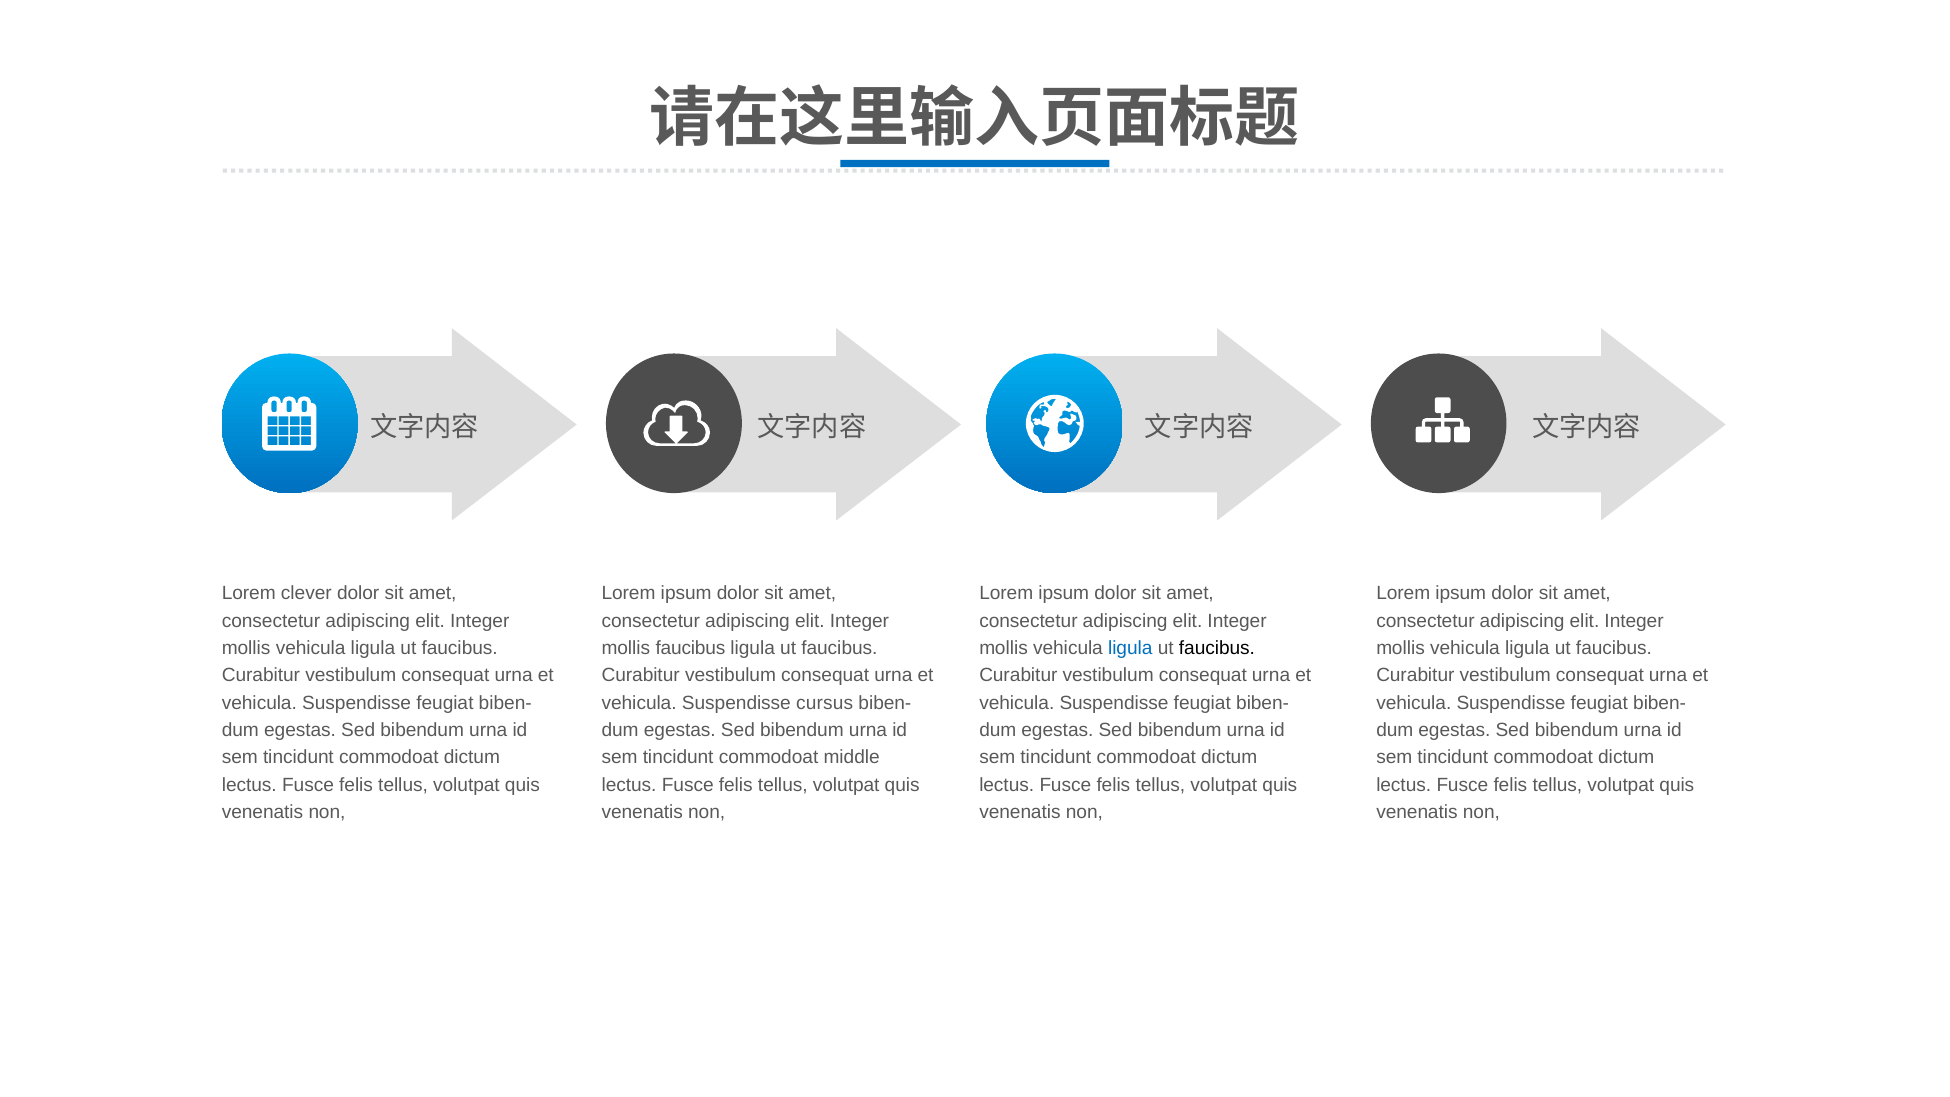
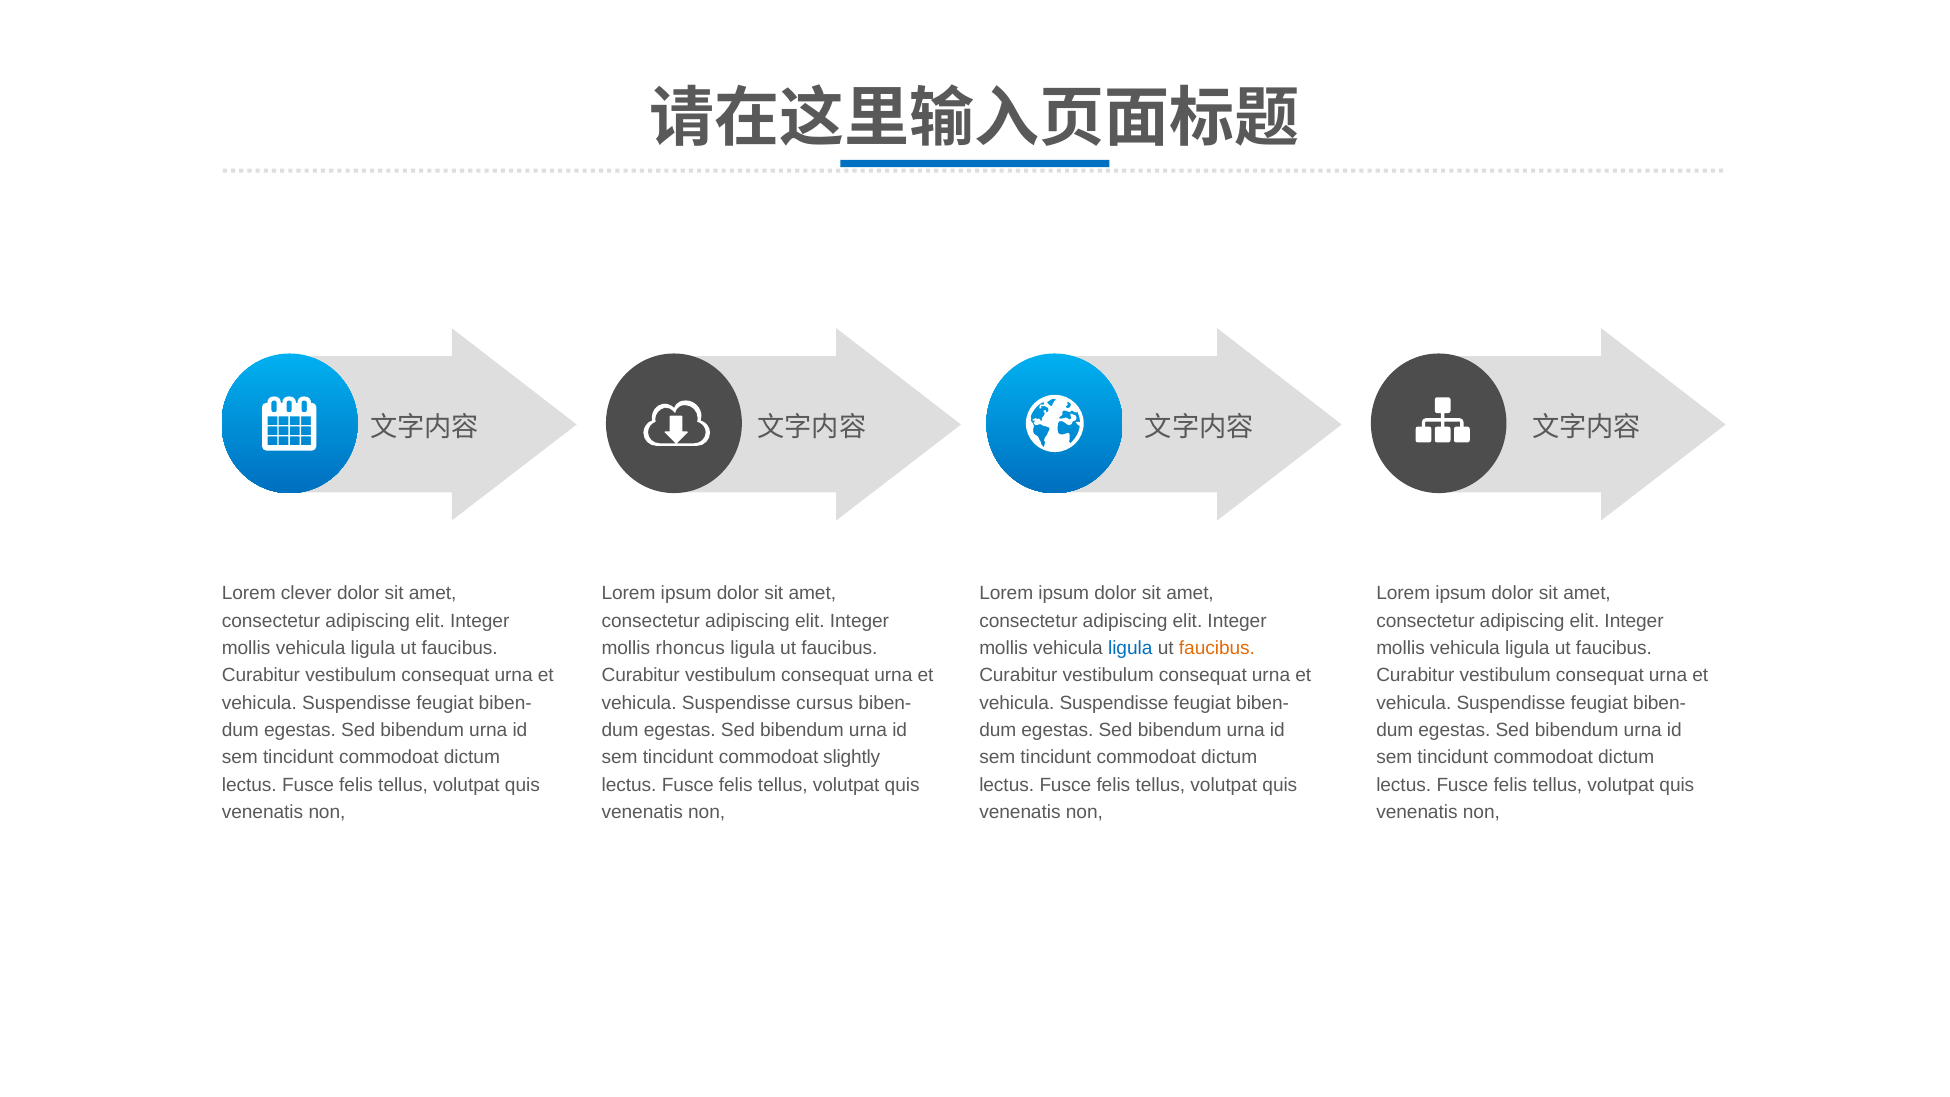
mollis faucibus: faucibus -> rhoncus (690, 648)
faucibus colour: black -> orange (1217, 648)
middle: middle -> slightly (852, 758)
